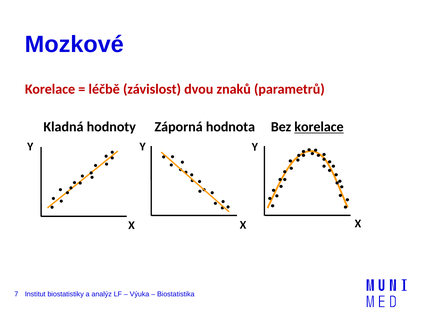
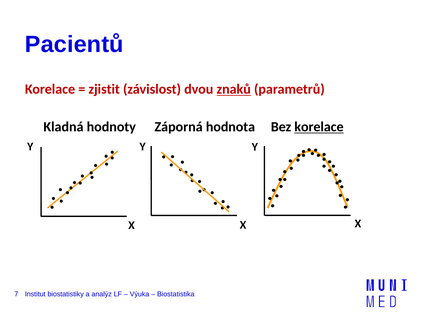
Mozkové: Mozkové -> Pacientů (74, 44)
léčbě: léčbě -> zjistit (104, 89)
znaků underline: none -> present (234, 89)
